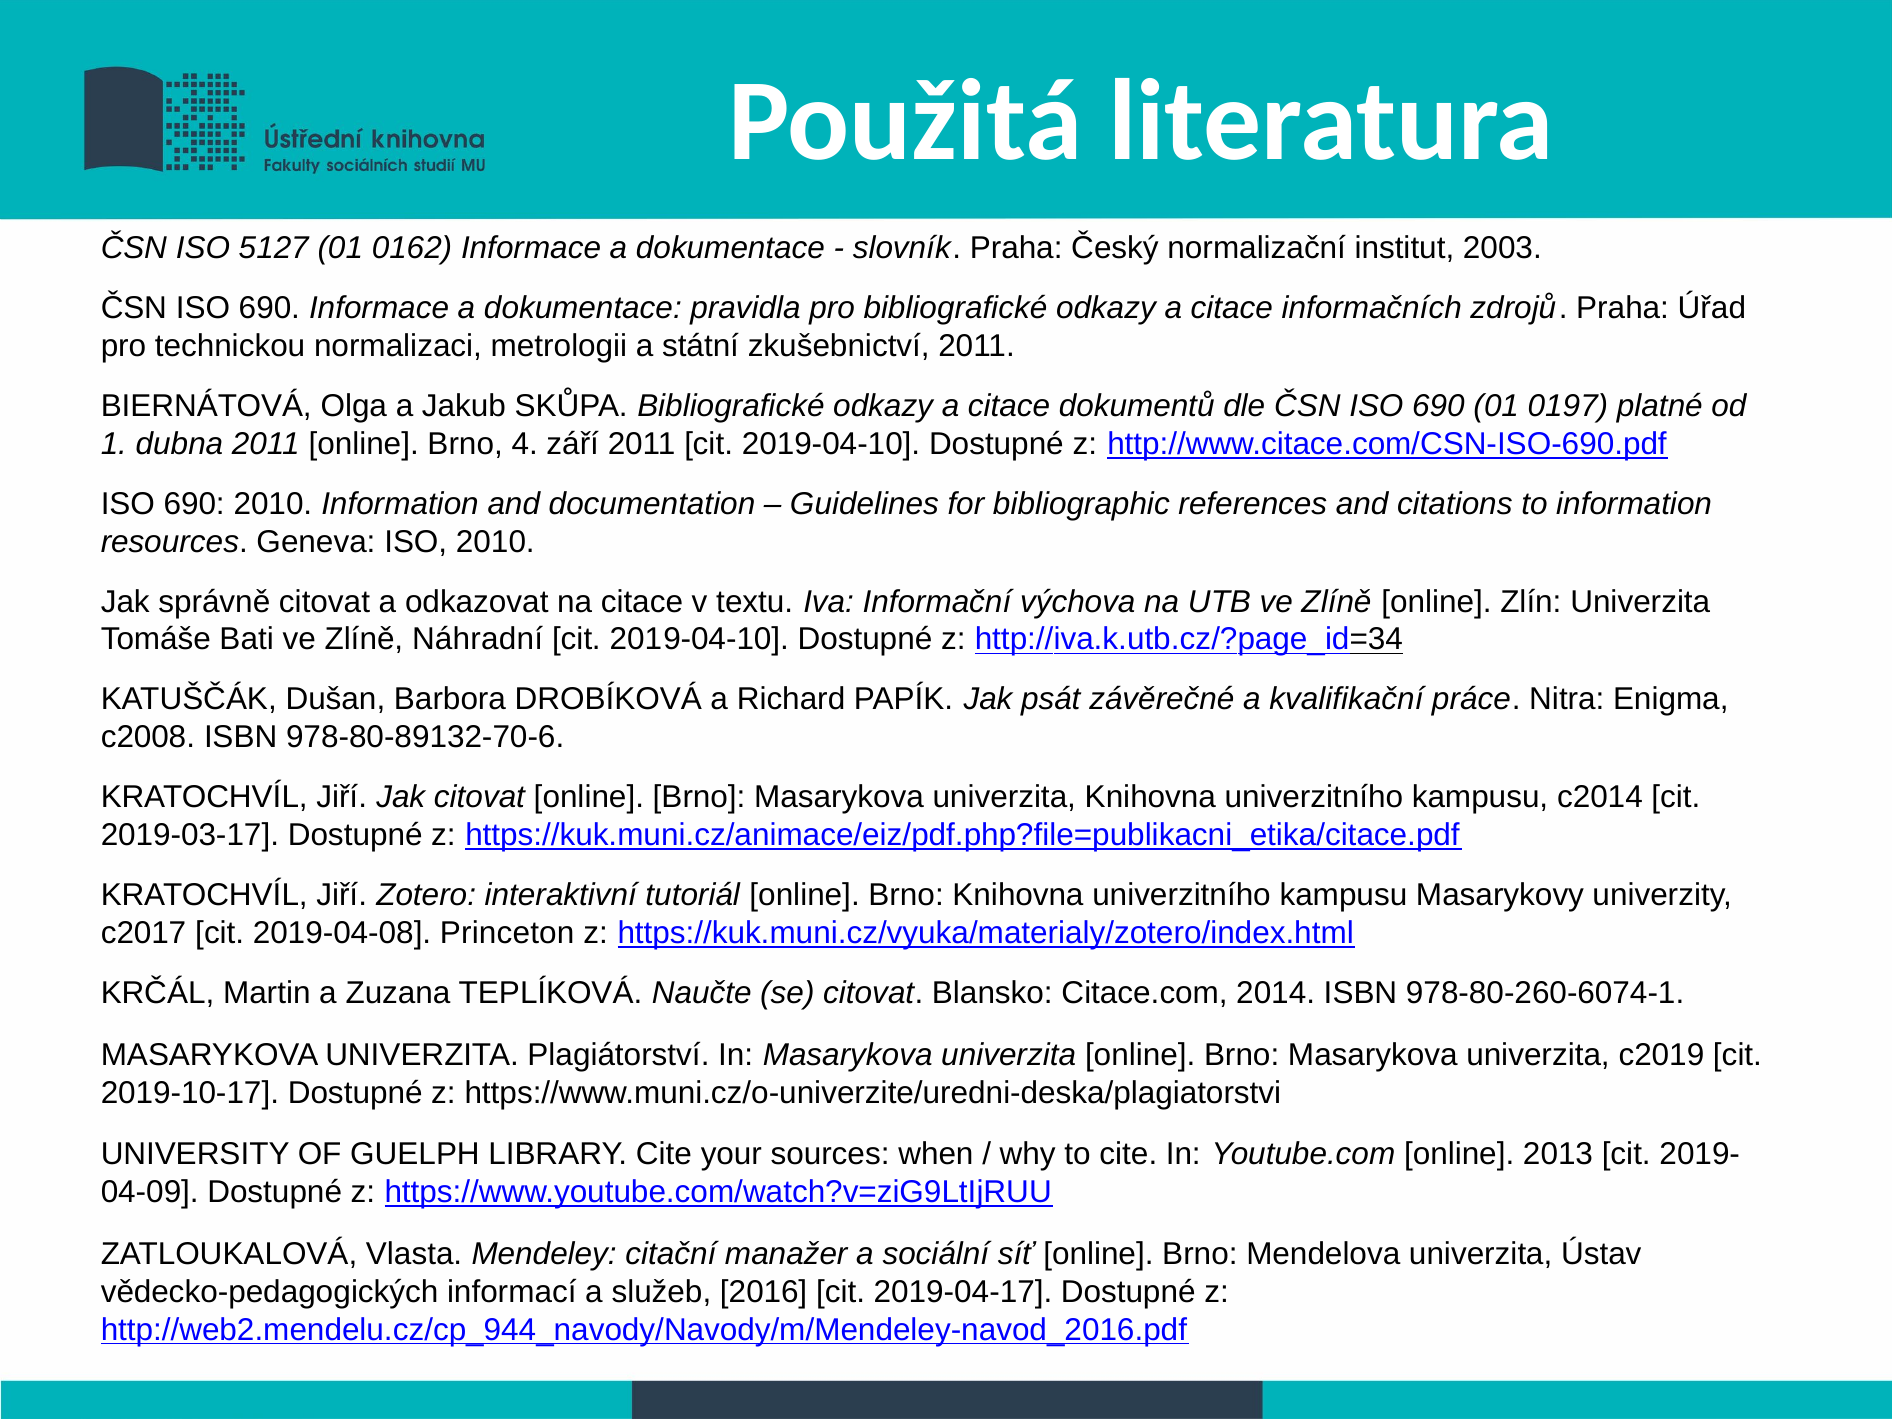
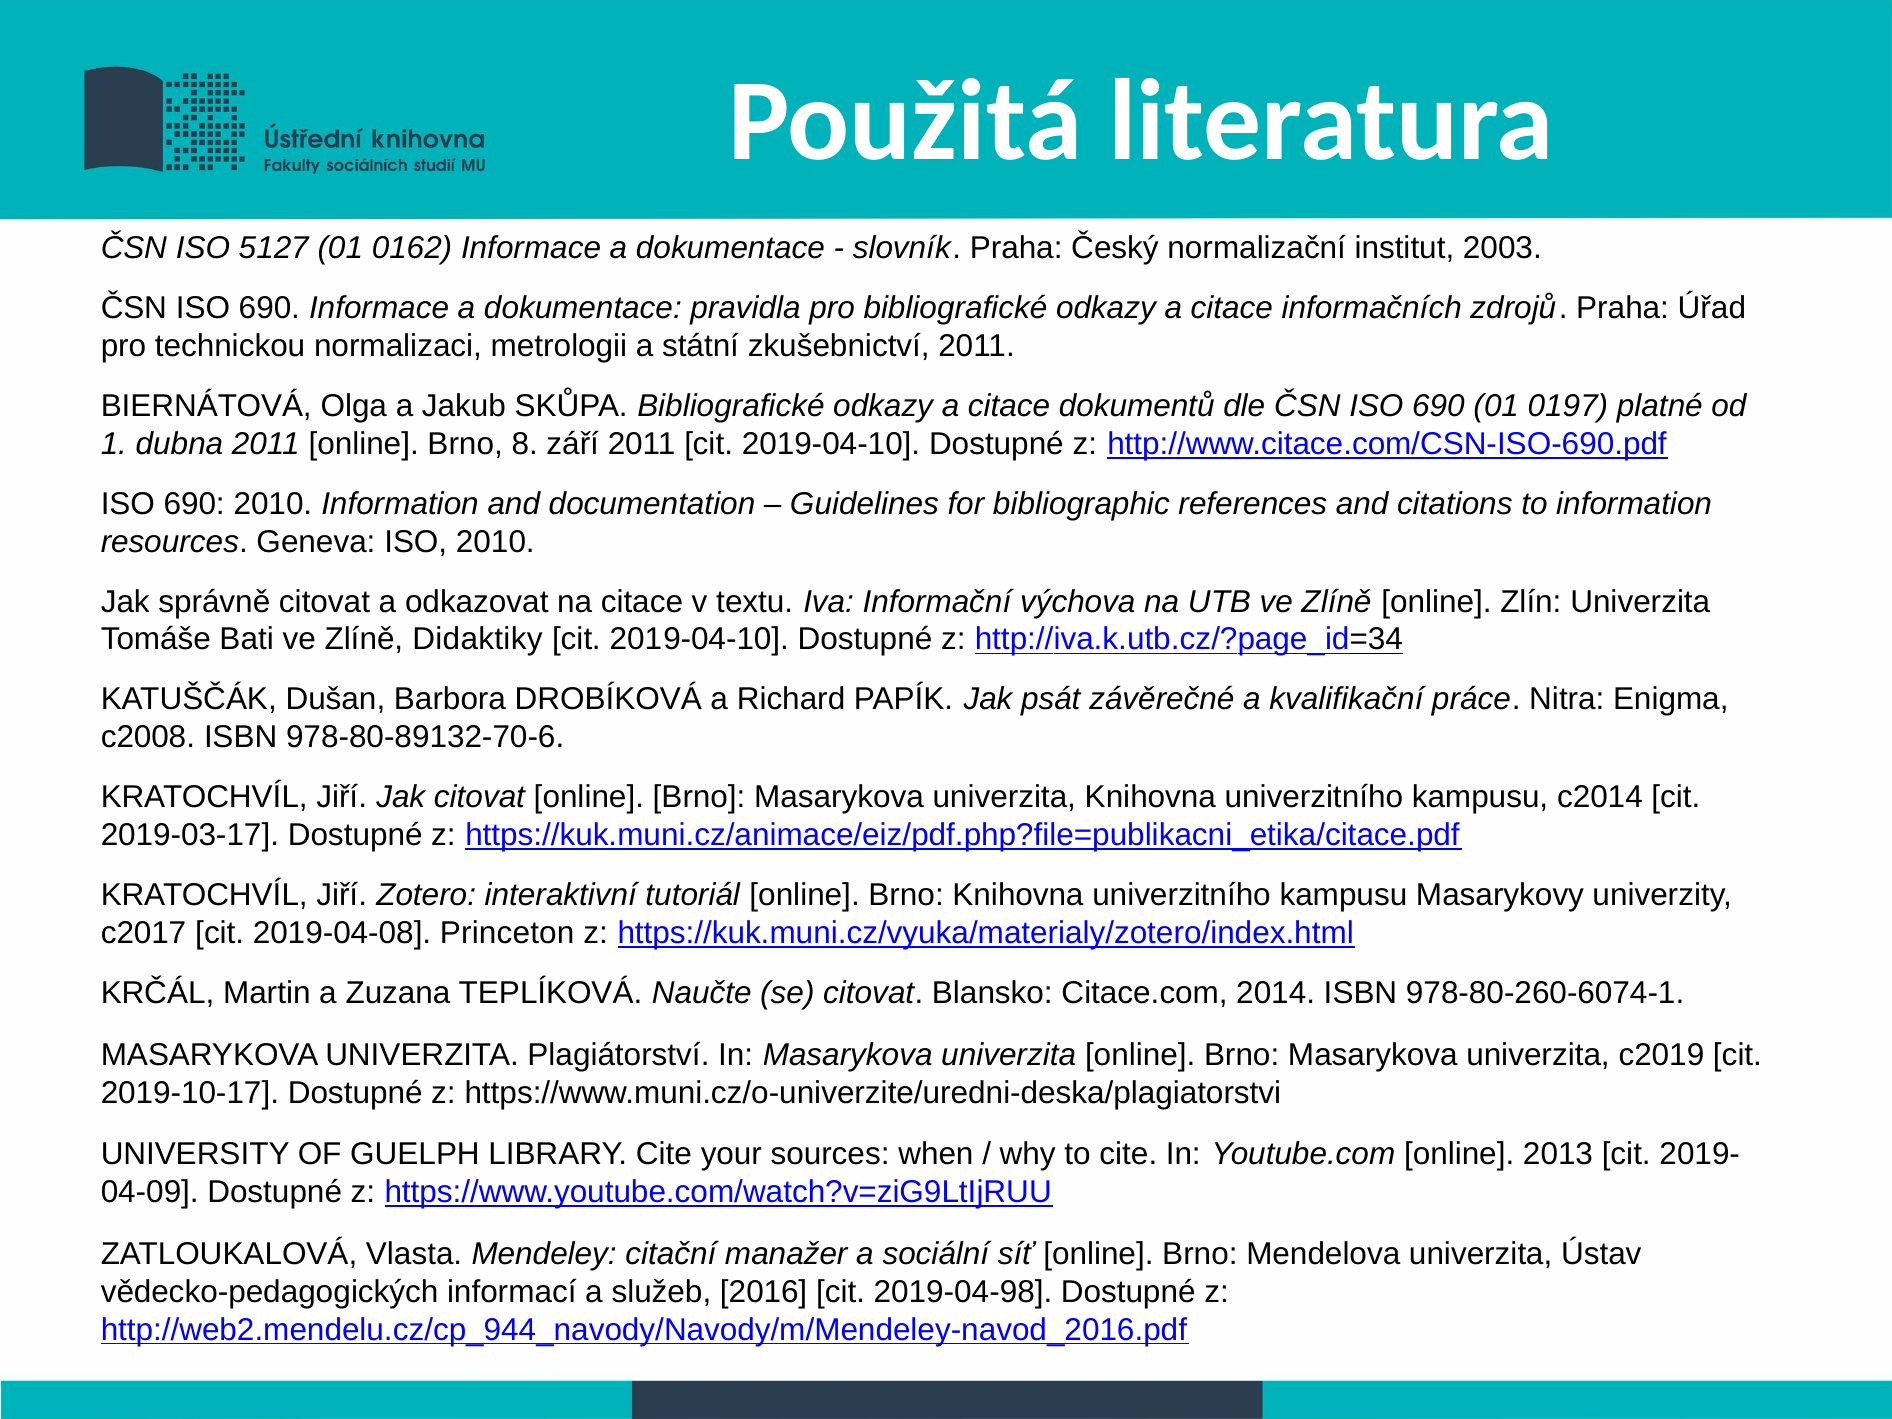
4: 4 -> 8 (525, 444)
Náhradní: Náhradní -> Didaktiky (477, 640)
2019-04-17: 2019-04-17 -> 2019-04-98 (963, 1292)
